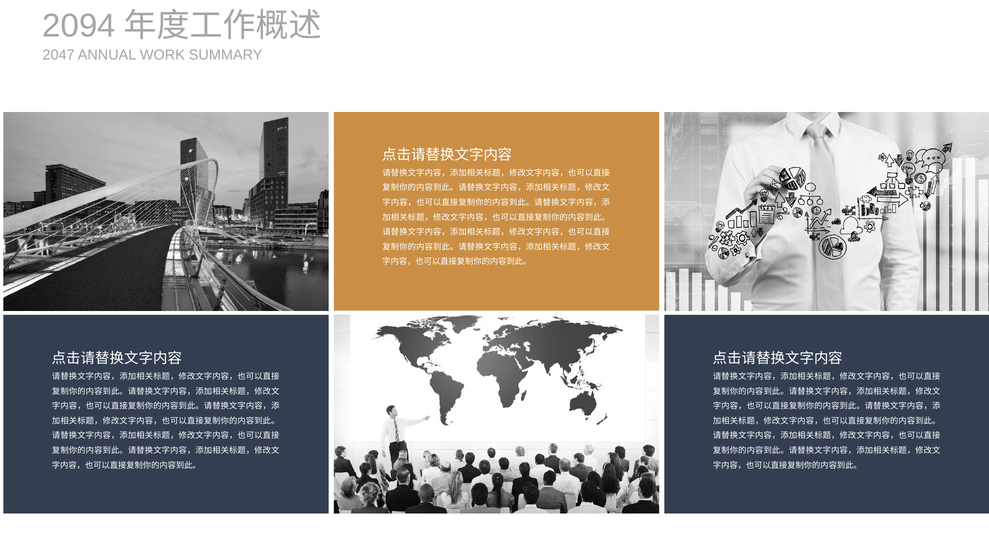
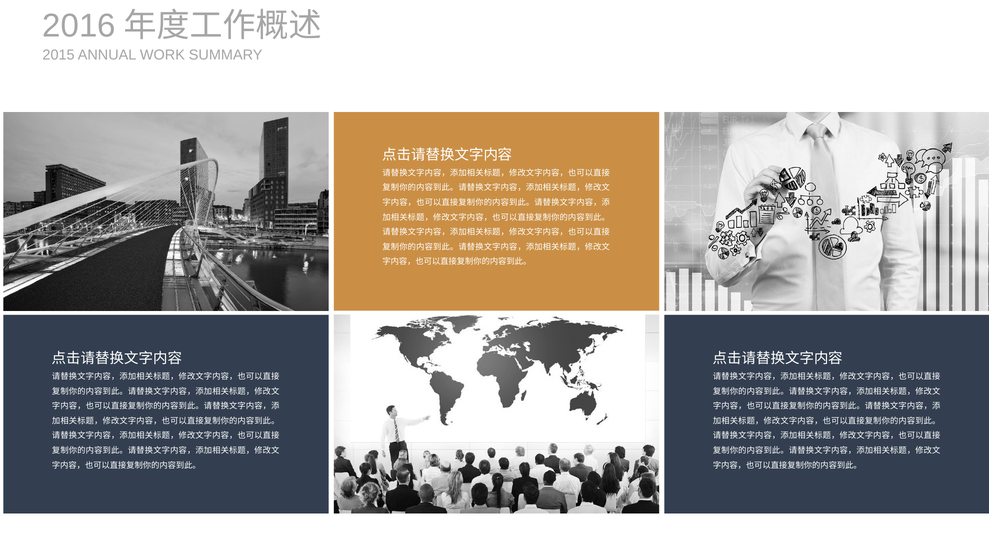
2094: 2094 -> 2016 (79, 26)
2047: 2047 -> 2015 (59, 55)
